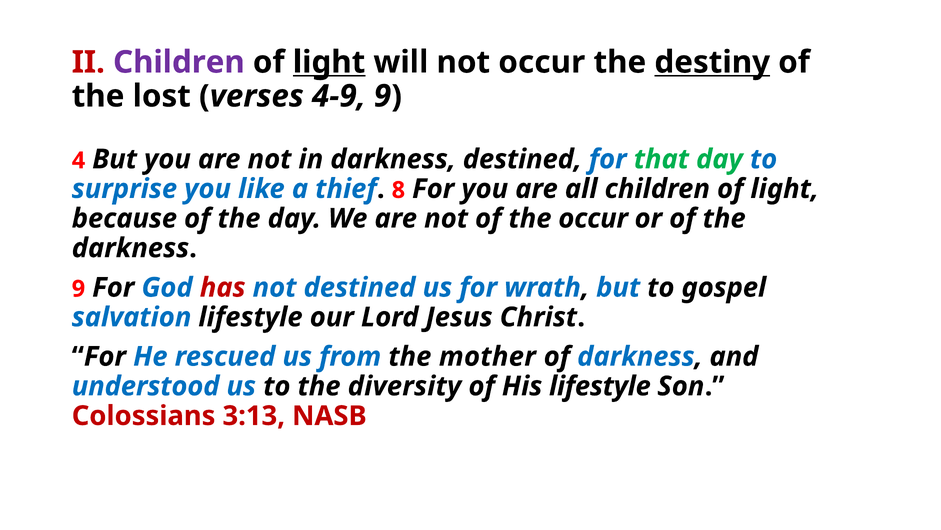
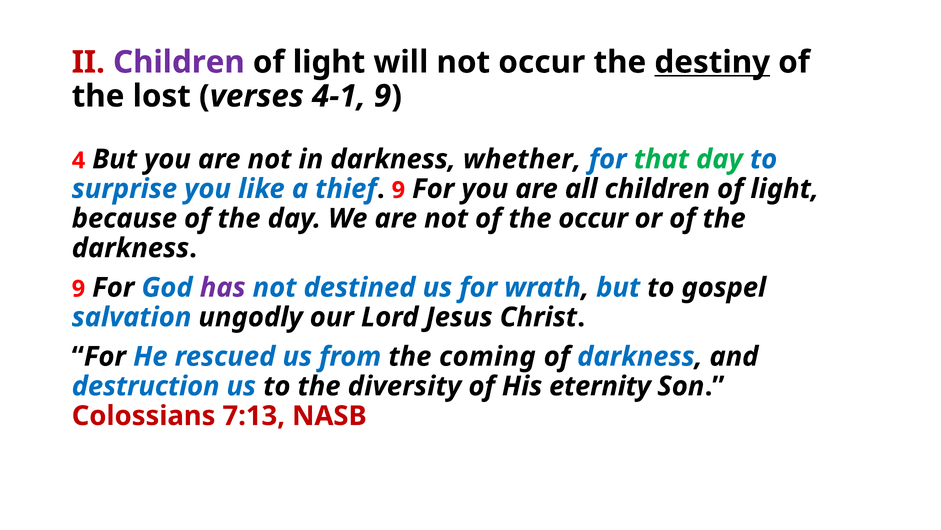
light underline: present -> none (329, 62)
4-9: 4-9 -> 4-1 (339, 96)
darkness destined: destined -> whether (522, 159)
thief 8: 8 -> 9 (398, 190)
has colour: red -> purple (223, 287)
salvation lifestyle: lifestyle -> ungodly (251, 317)
mother: mother -> coming (487, 356)
understood: understood -> destruction (146, 386)
His lifestyle: lifestyle -> eternity (600, 386)
3:13: 3:13 -> 7:13 (254, 415)
